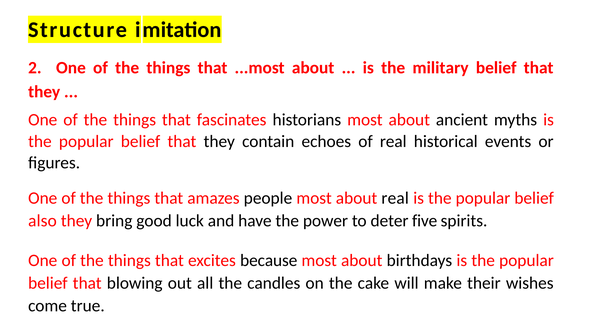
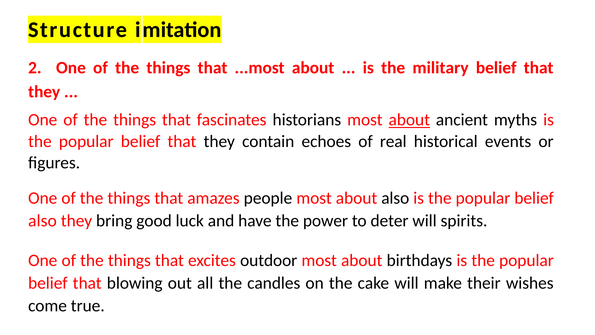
about underline: none -> present (409, 120)
about real: real -> also (395, 198)
deter five: five -> will (425, 221)
because: because -> outdoor (269, 260)
